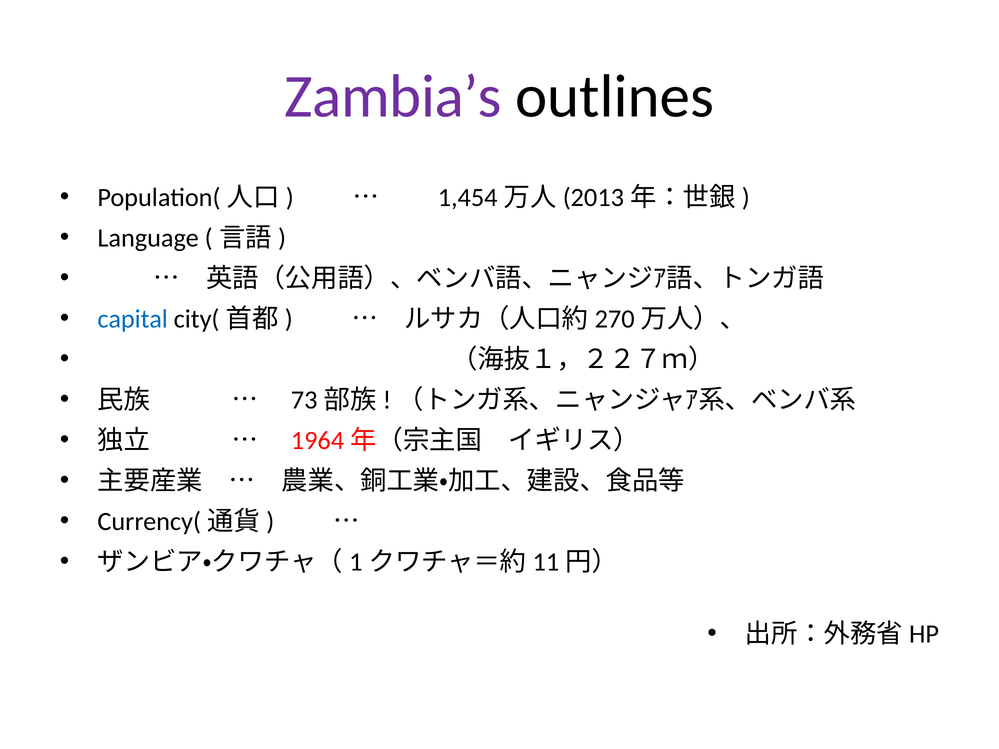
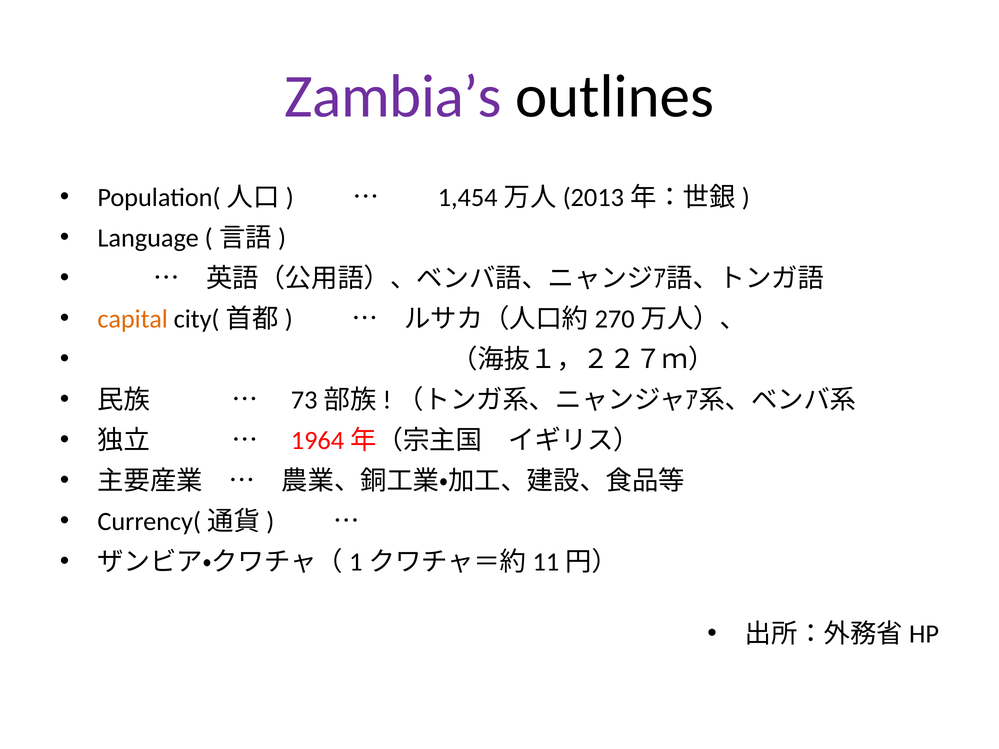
capital colour: blue -> orange (133, 319)
